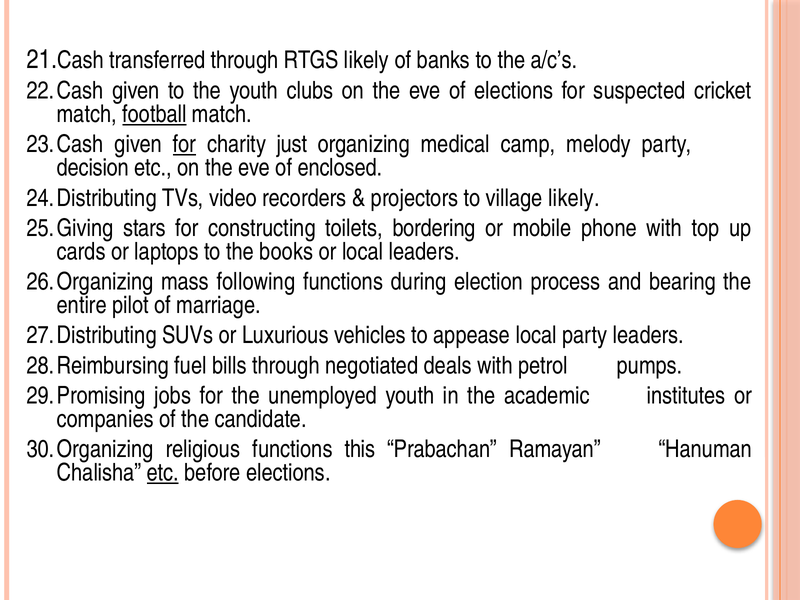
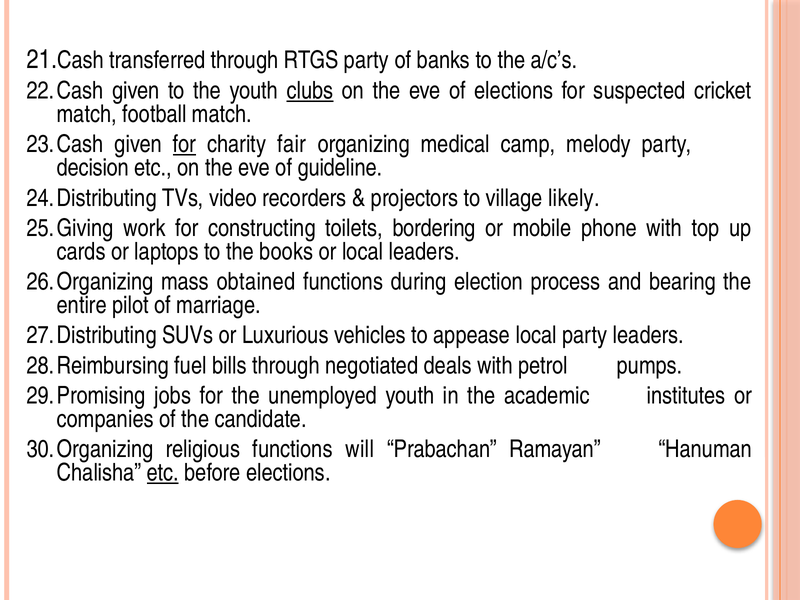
RTGS likely: likely -> party (366, 60)
clubs underline: none -> present (310, 91)
football underline: present -> none (154, 114)
just: just -> fair (292, 144)
enclosed: enclosed -> guideline (340, 168)
stars: stars -> work (144, 228)
following: following -> obtained (256, 282)
this: this -> will (360, 449)
